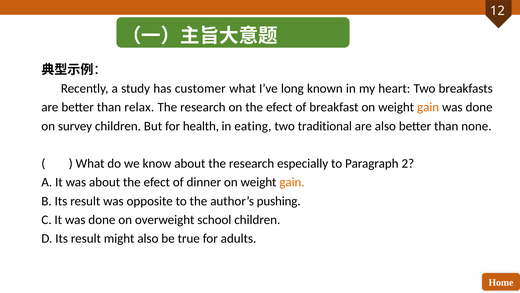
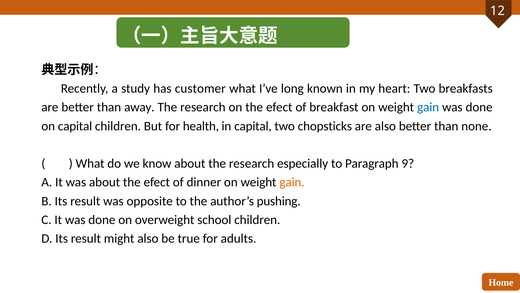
relax: relax -> away (139, 107)
gain colour: orange -> blue (428, 107)
on survey: survey -> capital (75, 126)
in eating: eating -> capital (253, 126)
traditional: traditional -> chopsticks (325, 126)
2: 2 -> 9 (408, 163)
